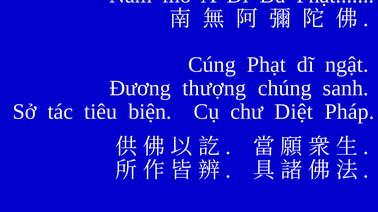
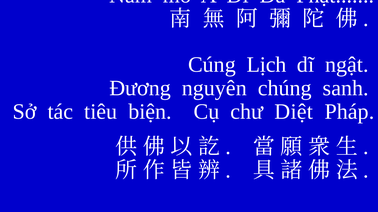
Phạt: Phạt -> Lịch (266, 65)
thượng: thượng -> nguyên (214, 88)
